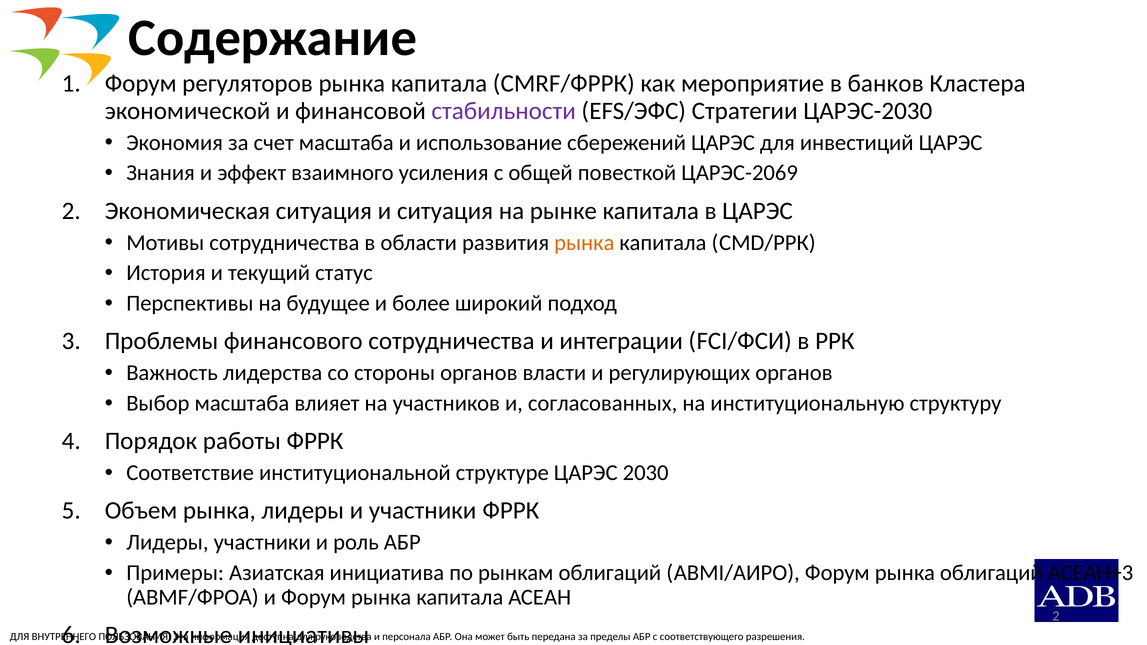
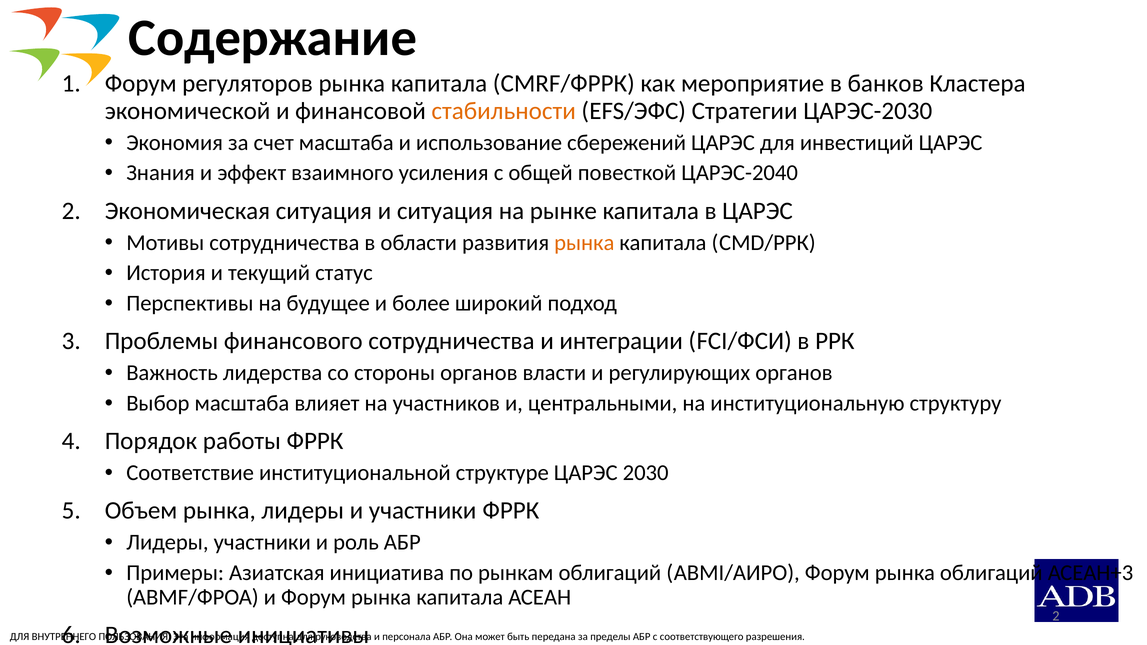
стабильности colour: purple -> orange (504, 111)
ЦАРЭС-2069: ЦАРЭС-2069 -> ЦАРЭС-2040 (740, 173)
согласованных: согласованных -> центральными (603, 404)
